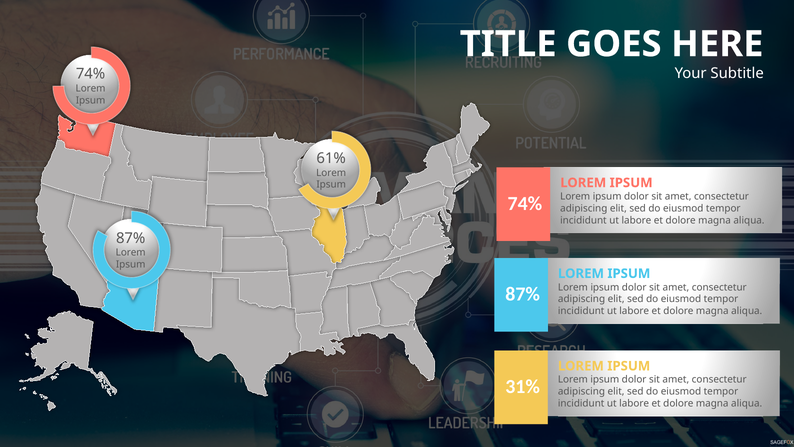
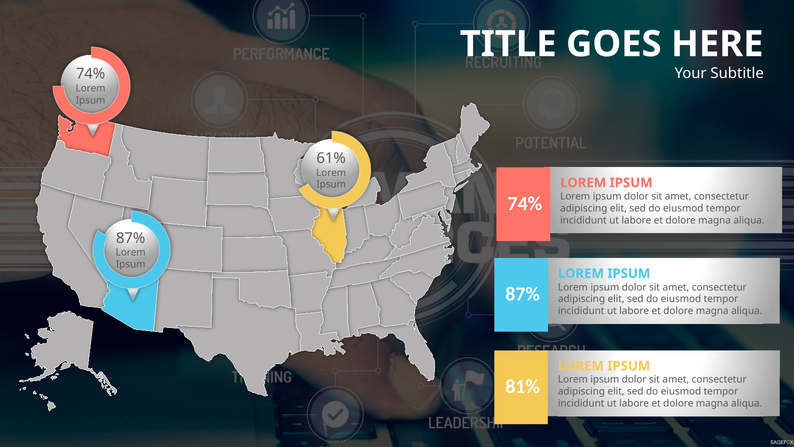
31%: 31% -> 81% (523, 386)
